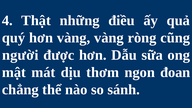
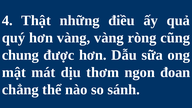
người: người -> chung (20, 55)
